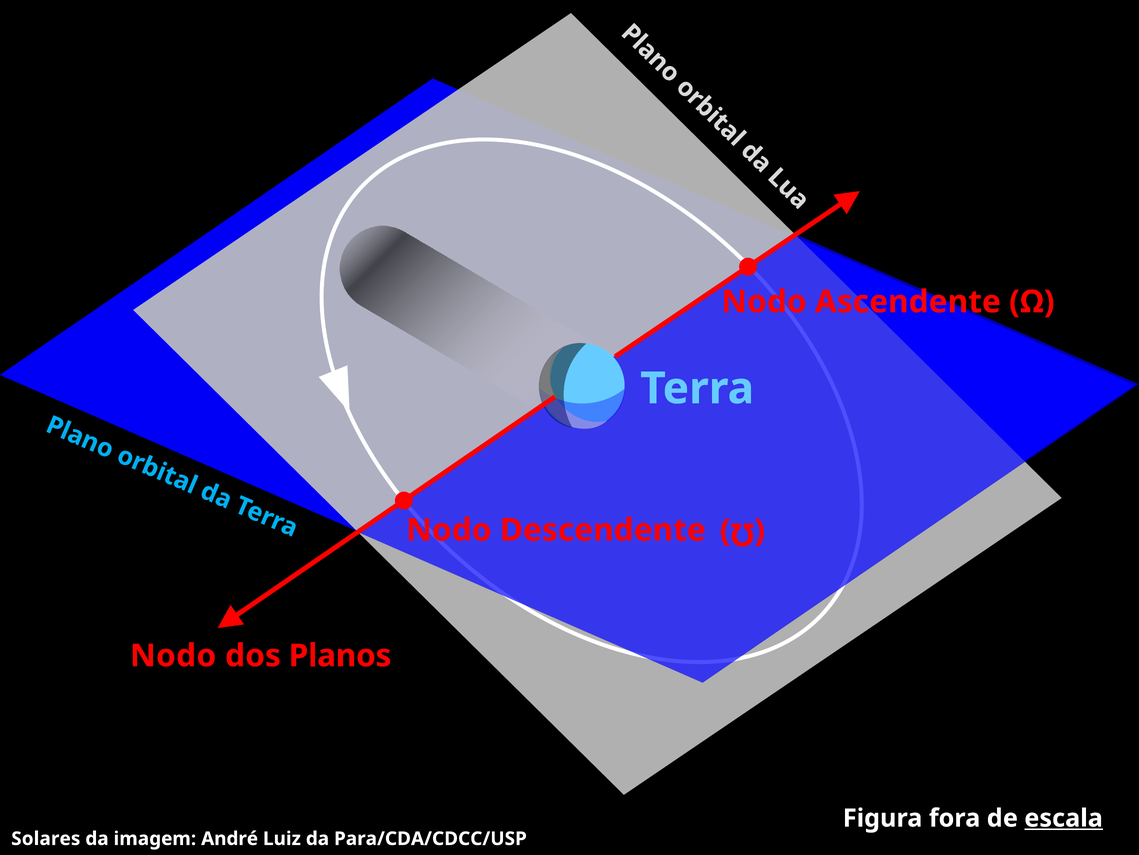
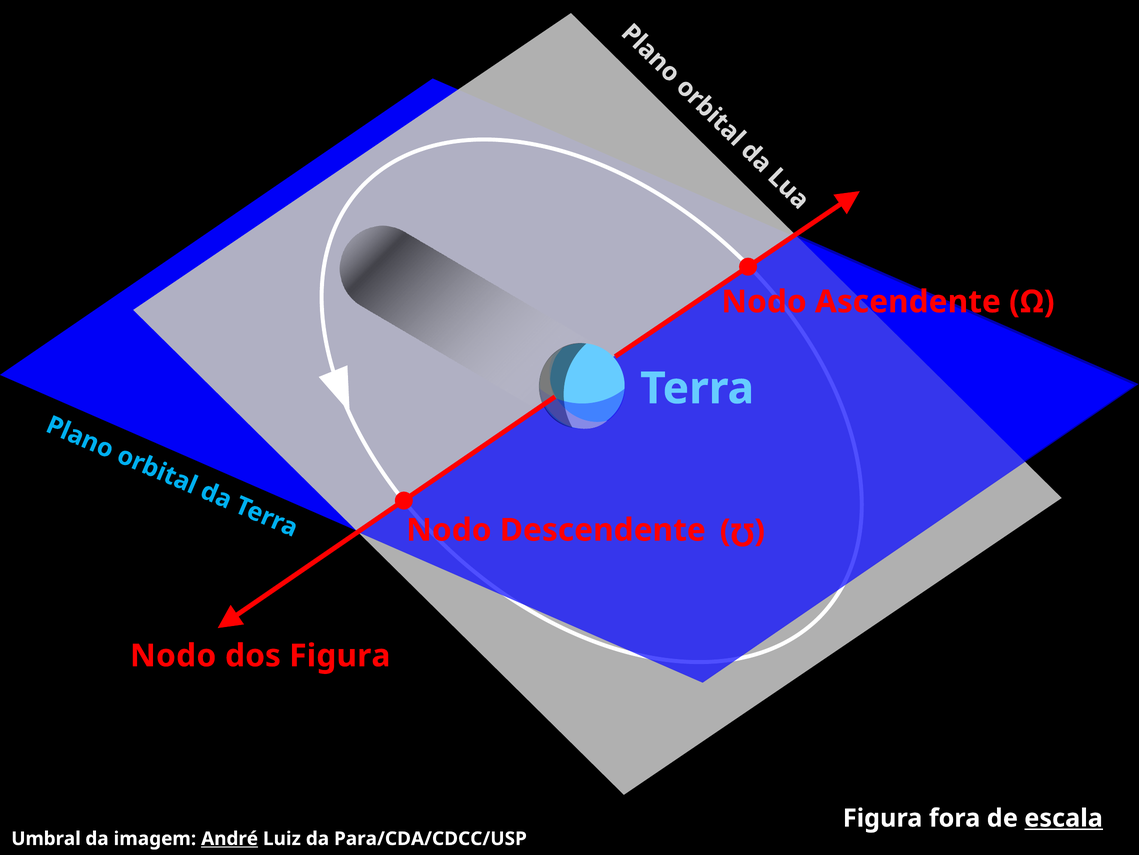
dos Planos: Planos -> Figura (340, 655)
Solares: Solares -> Umbral (46, 838)
André underline: none -> present (230, 838)
